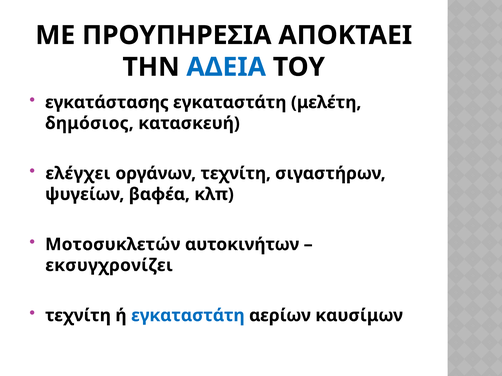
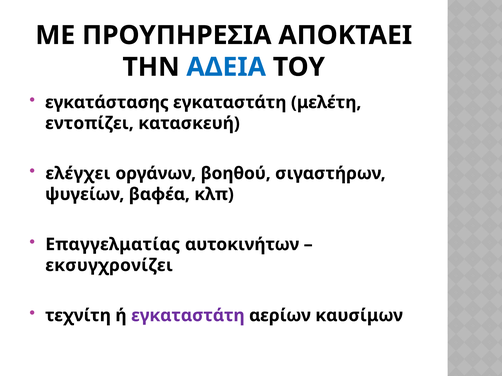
δημόσιος: δημόσιος -> εντοπίζει (89, 123)
οργάνων τεχνίτη: τεχνίτη -> βοηθού (236, 174)
Μοτοσυκλετών: Μοτοσυκλετών -> Επαγγελματίας (113, 245)
εγκαταστάτη colour: blue -> purple (188, 316)
